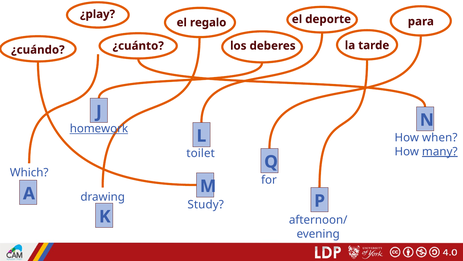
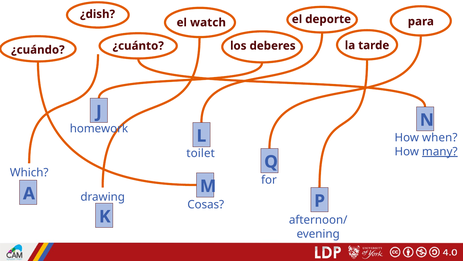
¿play: ¿play -> ¿dish (98, 14)
regalo: regalo -> watch (208, 22)
homework underline: present -> none (99, 129)
Study: Study -> Cosas (206, 204)
